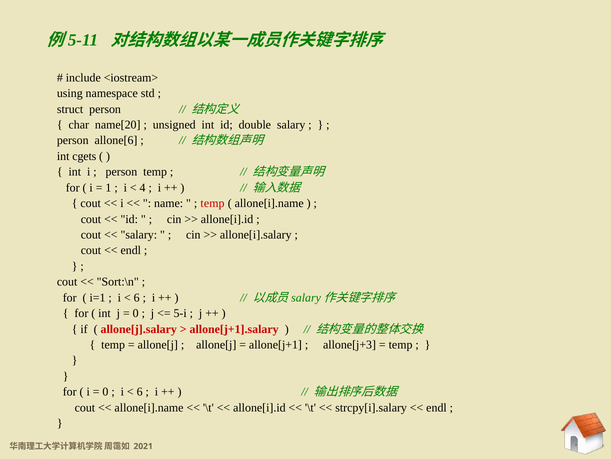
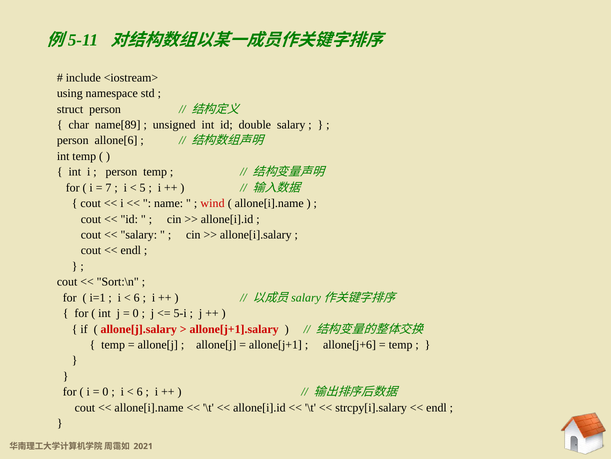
name[20: name[20 -> name[89 (118, 125)
int cgets: cgets -> temp (84, 156)
1: 1 -> 7 (108, 187)
4: 4 -> 5 (143, 187)
temp: temp -> wind (213, 203)
allone[j+3: allone[j+3 -> allone[j+6 (350, 344)
